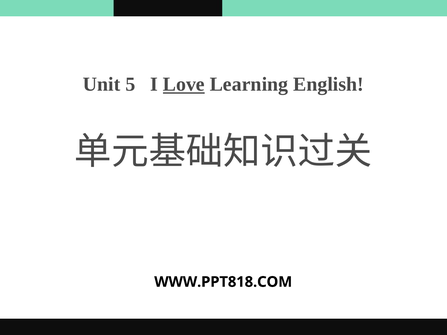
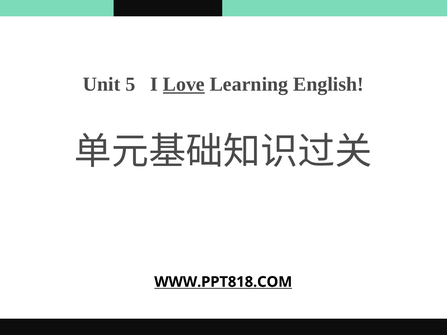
WWW.PPT818.COM underline: none -> present (223, 282)
